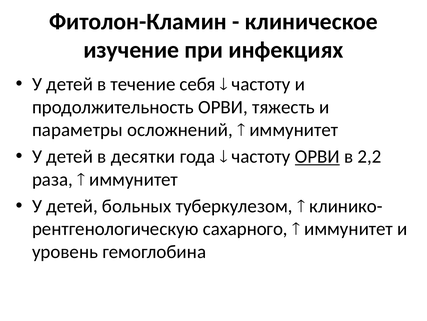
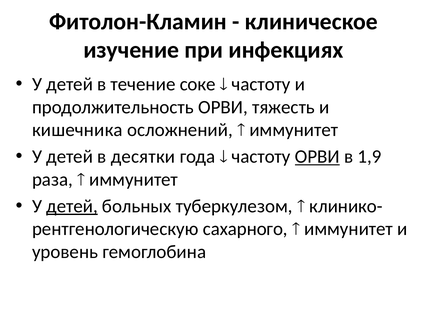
себя: себя -> соке (198, 84)
параметры: параметры -> кишечника (77, 130)
2,2: 2,2 -> 1,9 (369, 156)
детей underline: none -> present (72, 206)
